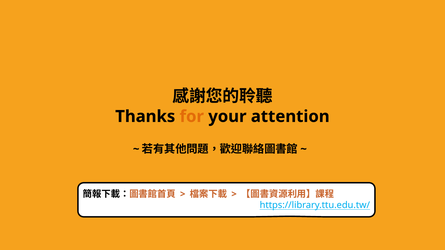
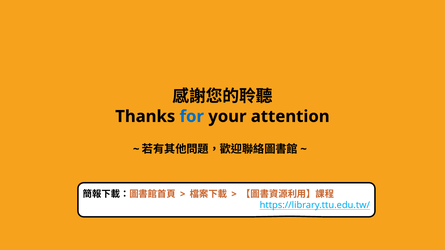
for colour: orange -> blue (192, 117)
